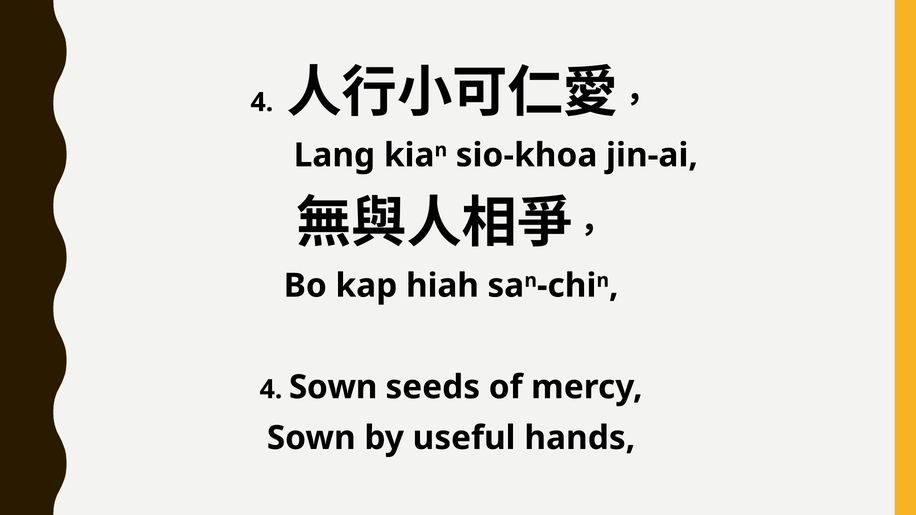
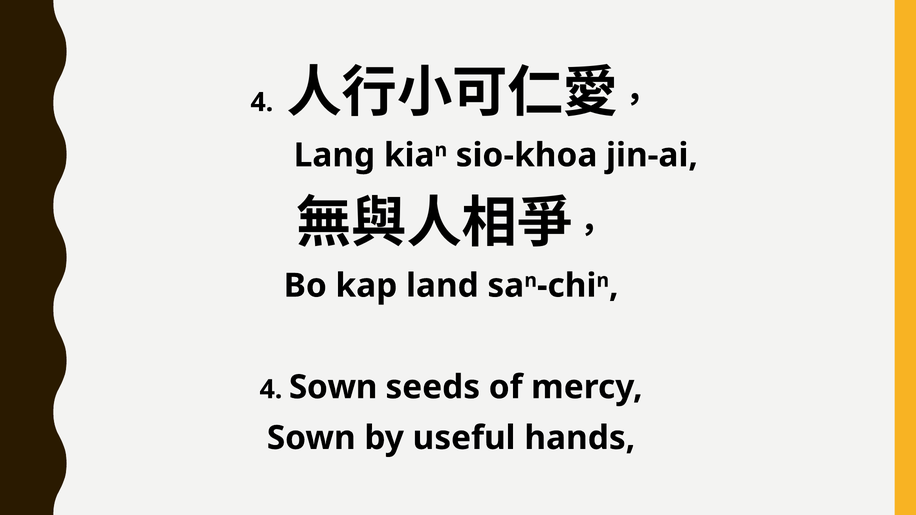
hiah: hiah -> land (442, 286)
